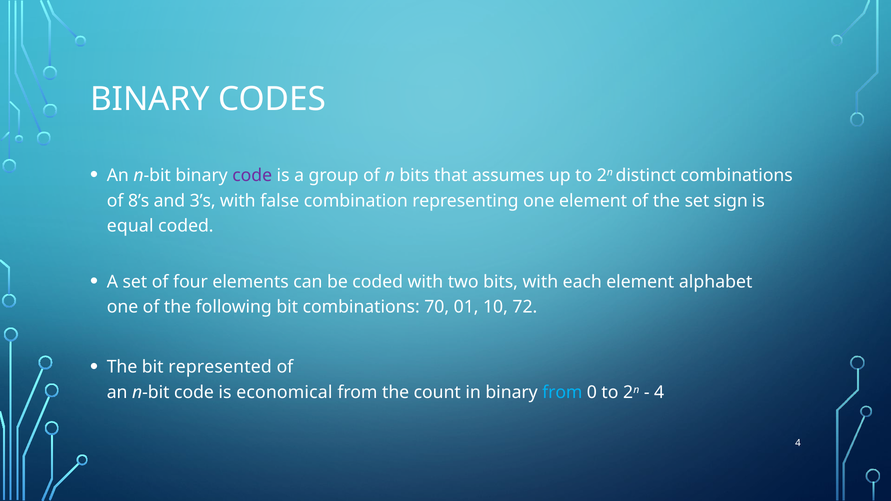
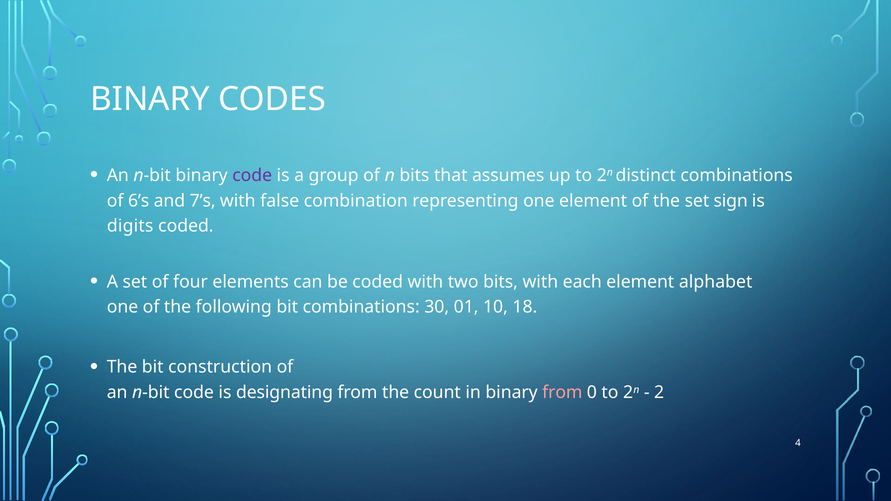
8’s: 8’s -> 6’s (139, 201)
3’s: 3’s -> 7’s (203, 201)
equal: equal -> digits (130, 226)
70: 70 -> 30 (437, 307)
72: 72 -> 18 (525, 307)
represented: represented -> construction (220, 367)
economical: economical -> designating (285, 393)
from colour: light blue -> pink (562, 393)
4: 4 -> 2 (659, 393)
